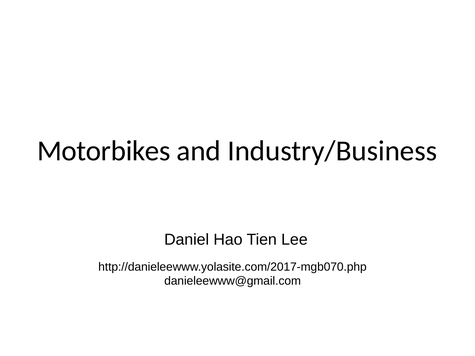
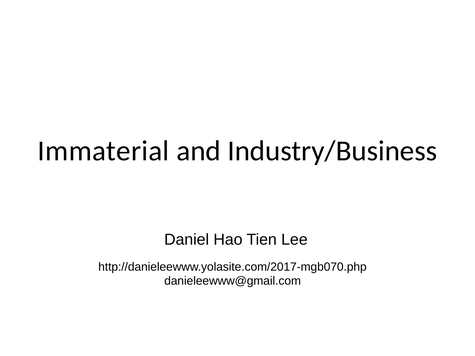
Motorbikes: Motorbikes -> Immaterial (103, 151)
